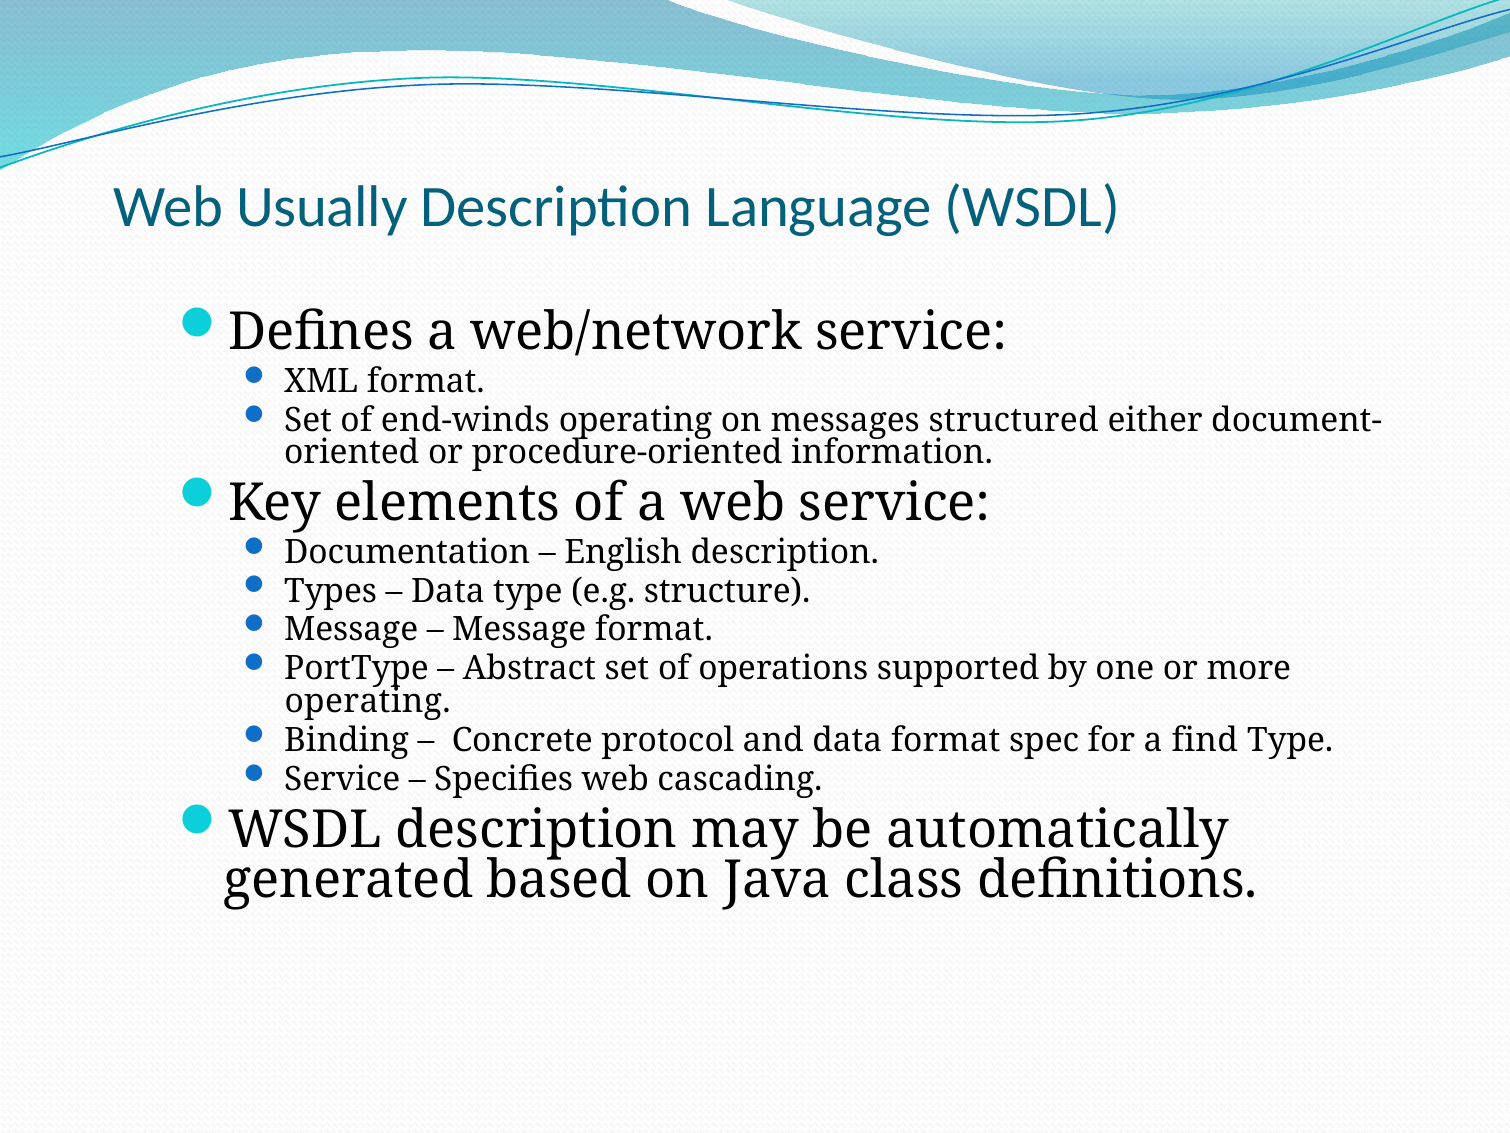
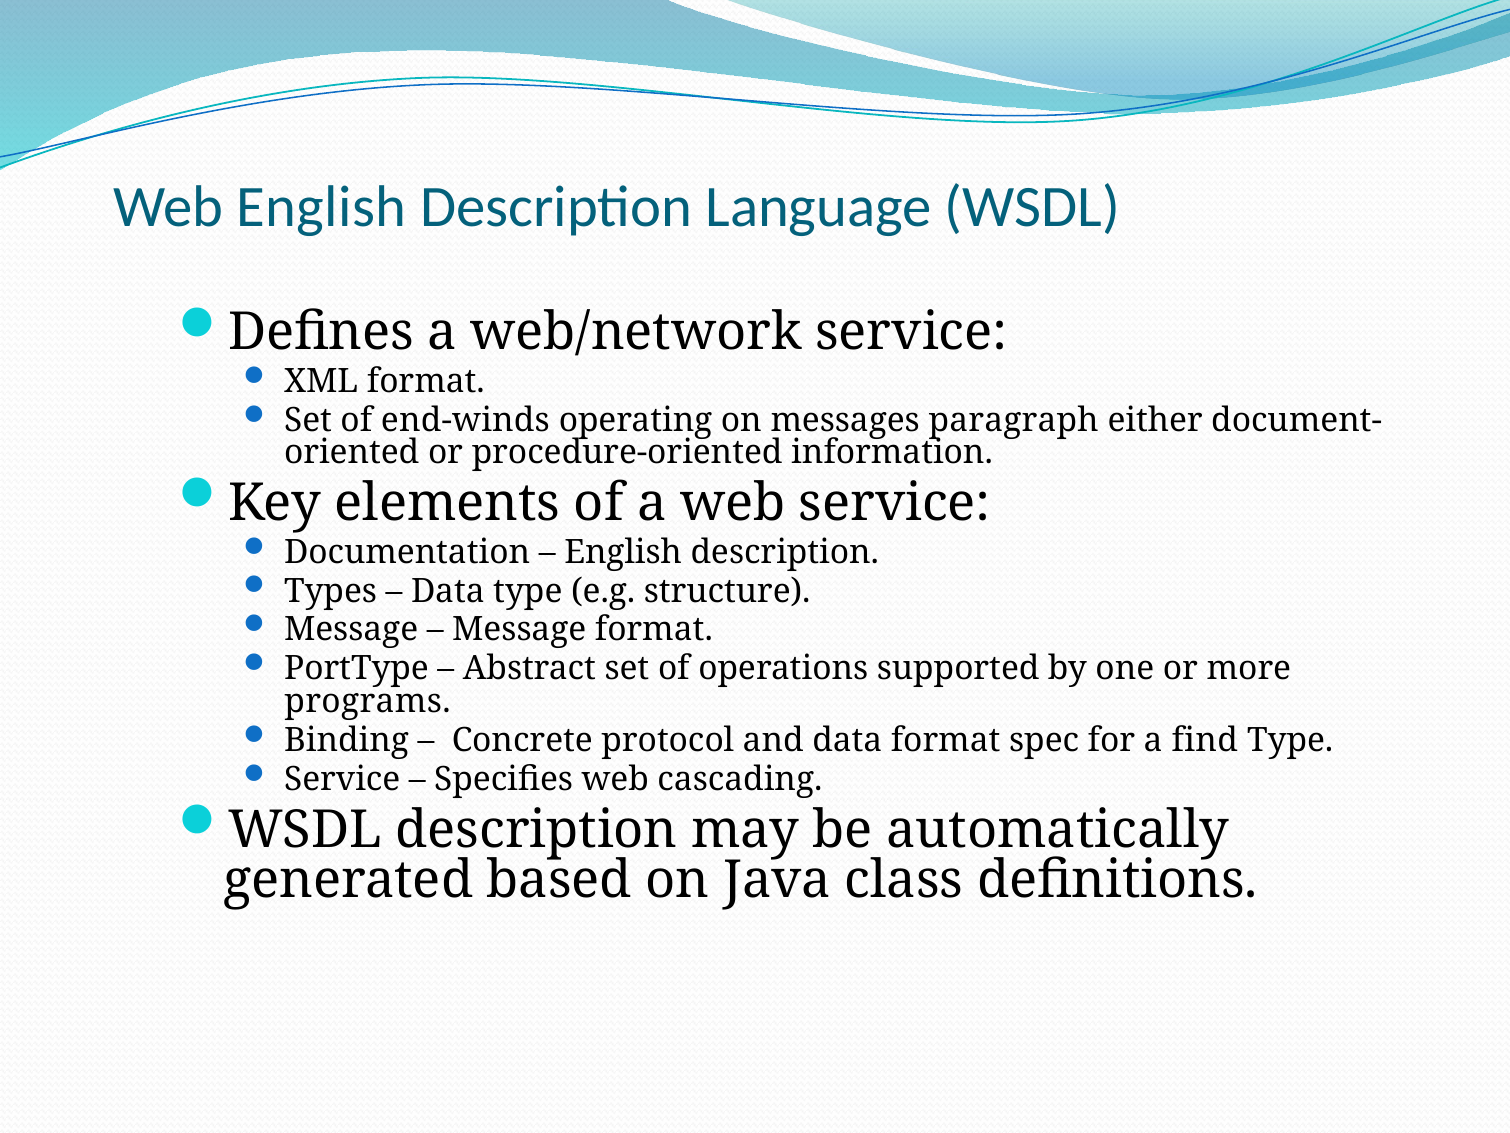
Web Usually: Usually -> English (322, 207)
structured: structured -> paragraph (1014, 420)
operating: operating -> programs (368, 701)
